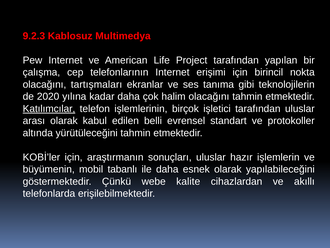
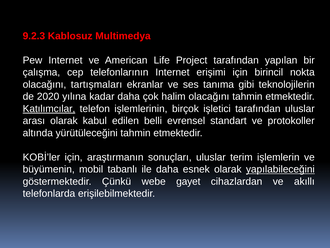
hazır: hazır -> terim (241, 157)
yapılabileceğini underline: none -> present (280, 169)
kalite: kalite -> gayet (188, 181)
